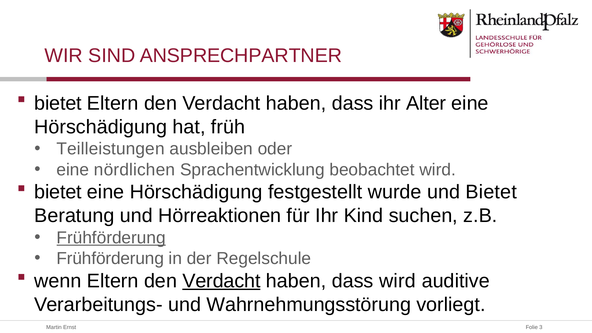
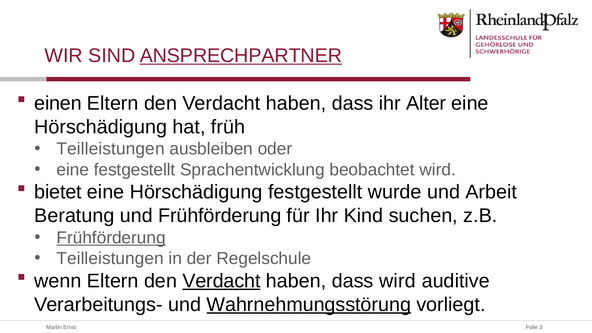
ANSPRECHPARTNER underline: none -> present (241, 56)
bietet: bietet -> einen (58, 103)
eine nördlichen: nördlichen -> festgestellt (135, 170)
und Bietet: Bietet -> Arbeit (491, 192)
und Hörreaktionen: Hörreaktionen -> Frühförderung (220, 216)
Frühförderung: Frühförderung -> Teilleistungen (110, 259)
Wahrnehmungsstörung underline: none -> present (309, 305)
